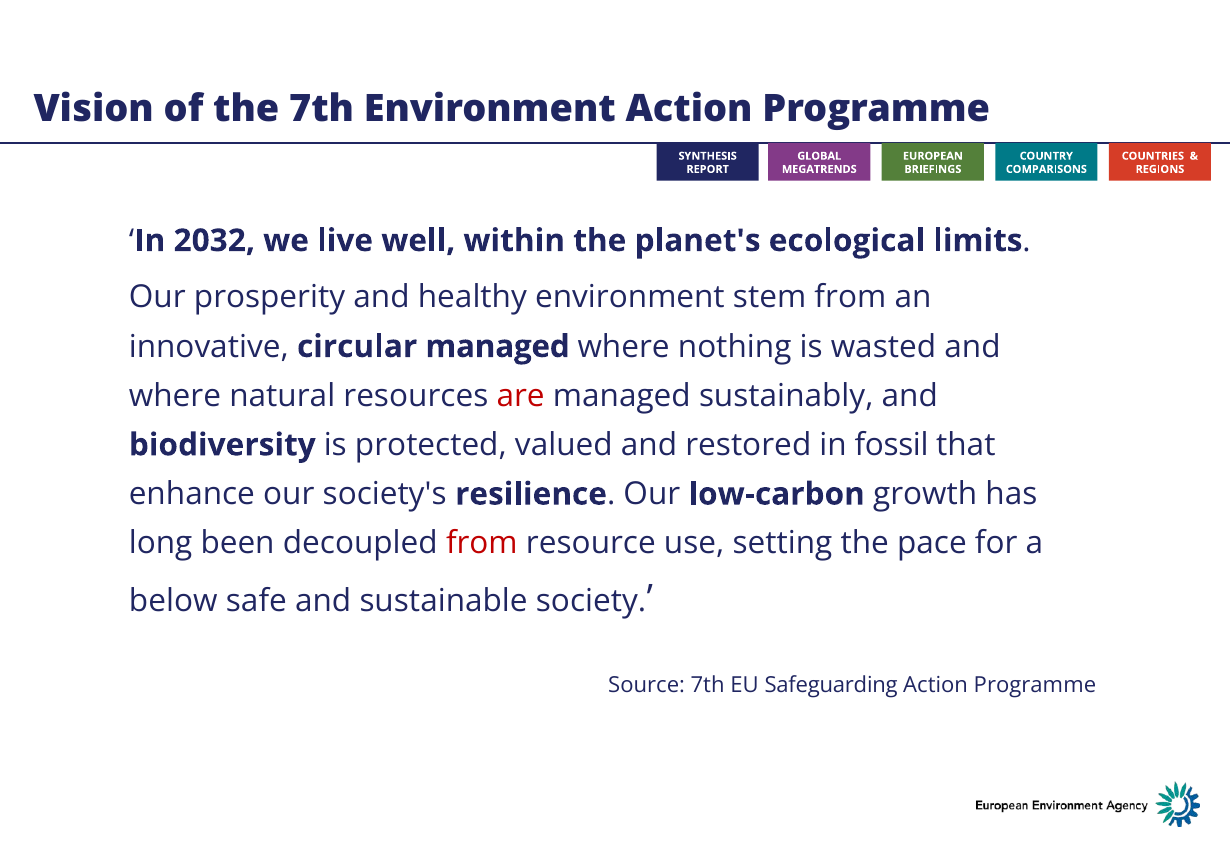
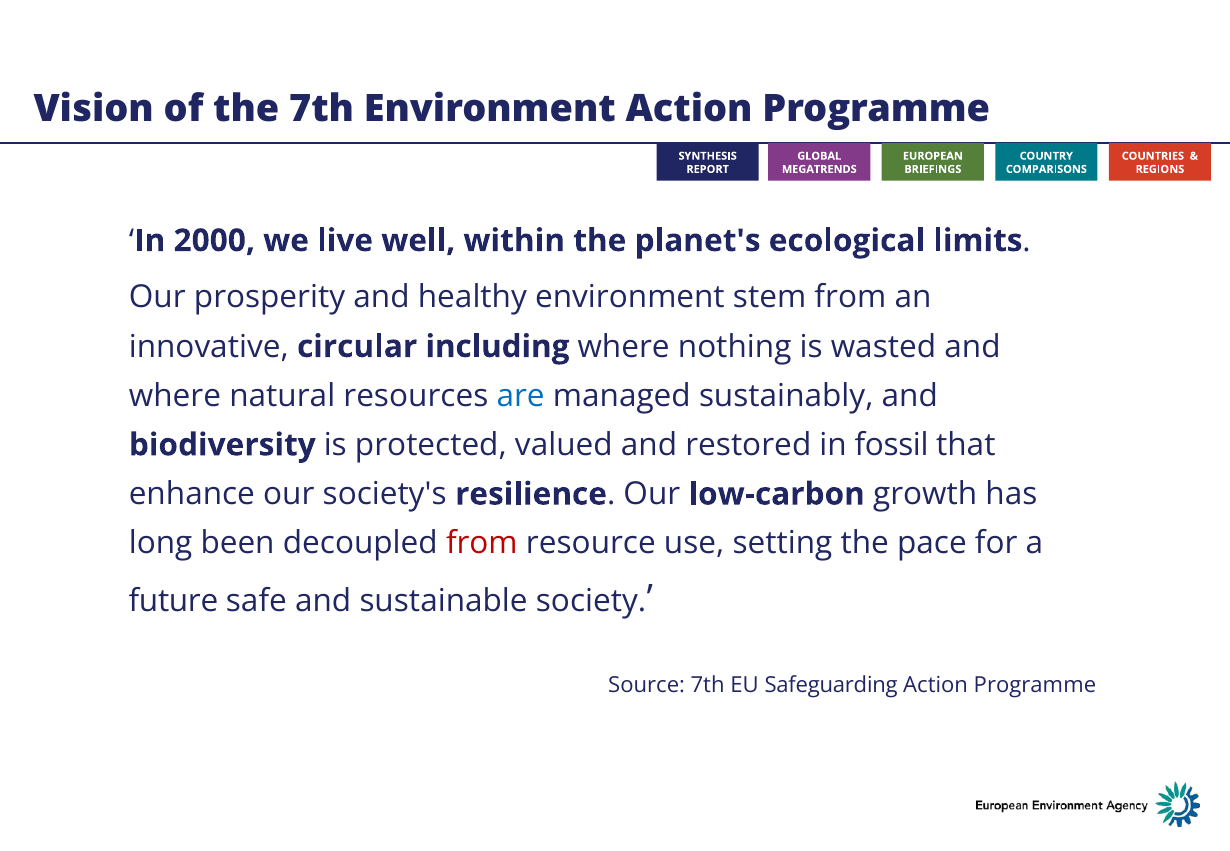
2032: 2032 -> 2000 (214, 241)
circular managed: managed -> including (497, 347)
are colour: red -> blue (521, 396)
below: below -> future (173, 601)
